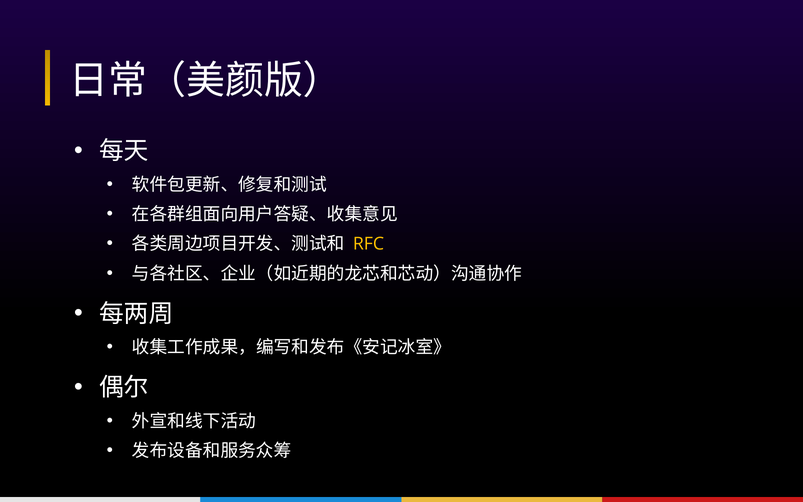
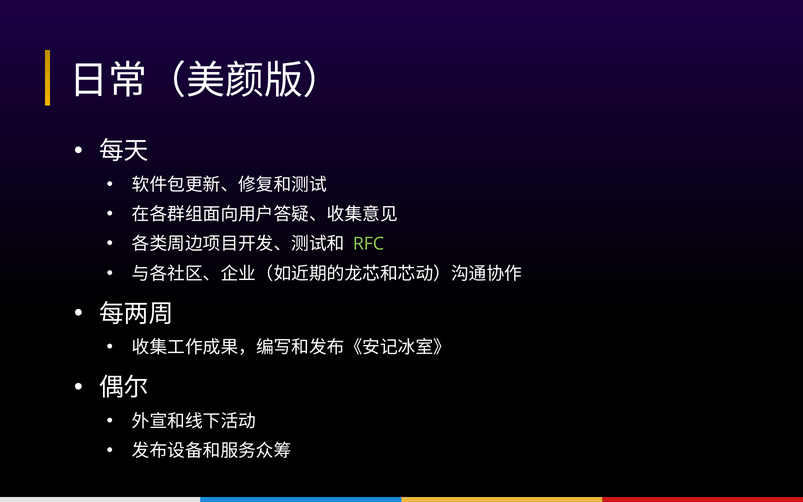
RFC colour: yellow -> light green (369, 244)
